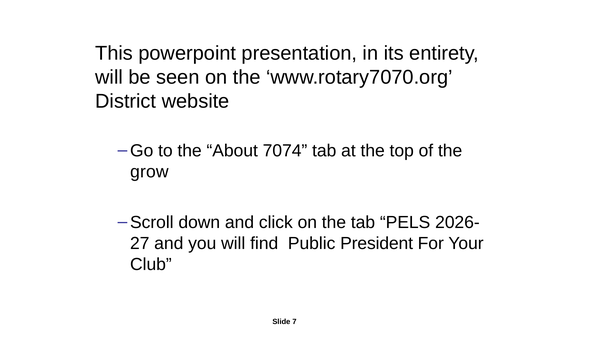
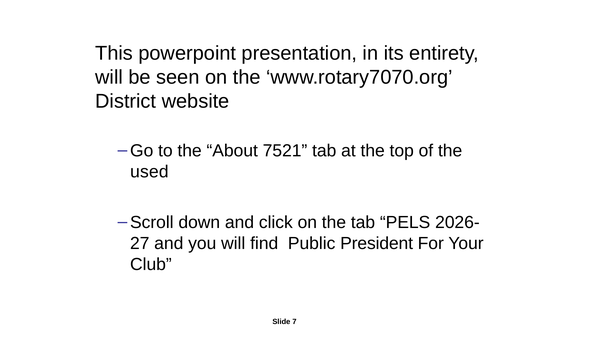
7074: 7074 -> 7521 (285, 151)
grow: grow -> used (149, 172)
